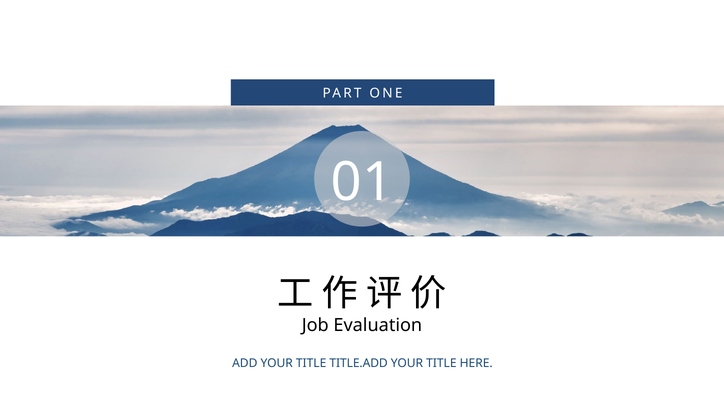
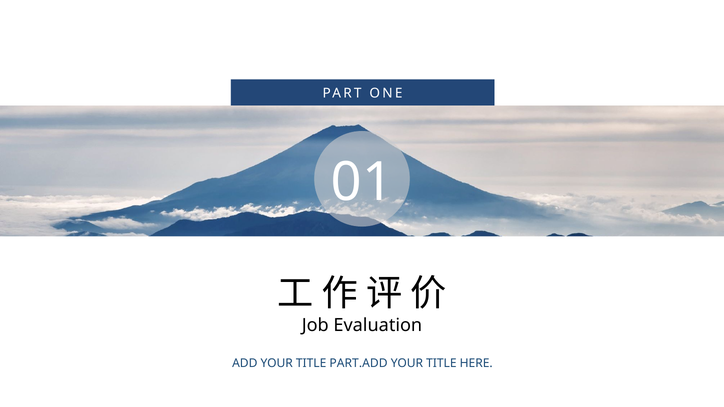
TITLE.ADD: TITLE.ADD -> PART.ADD (359, 363)
